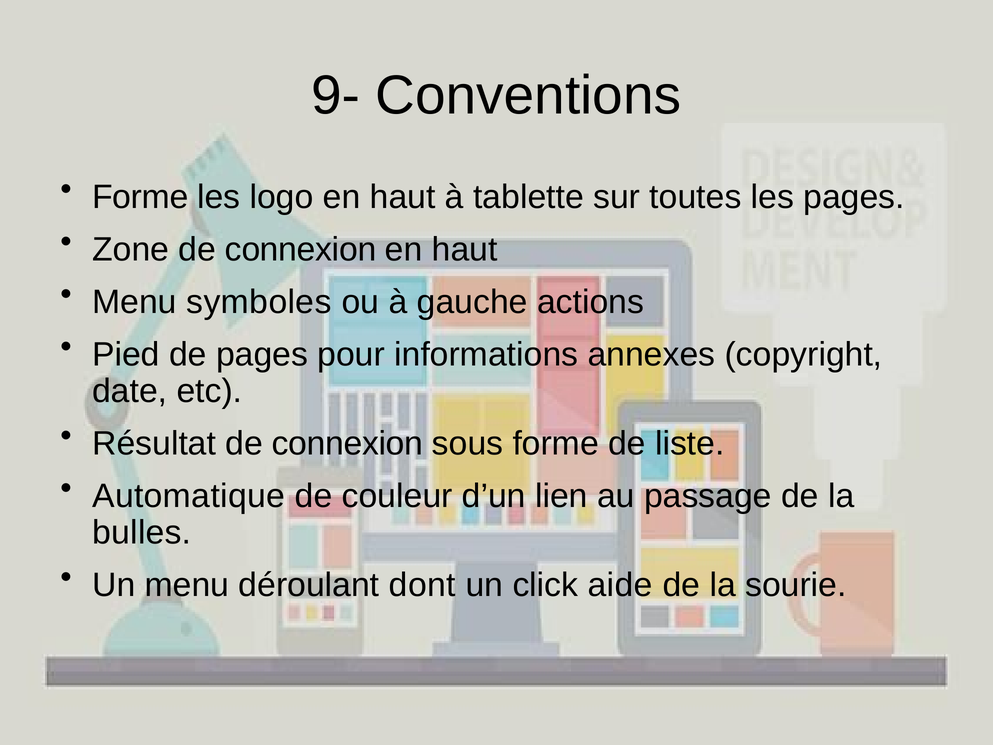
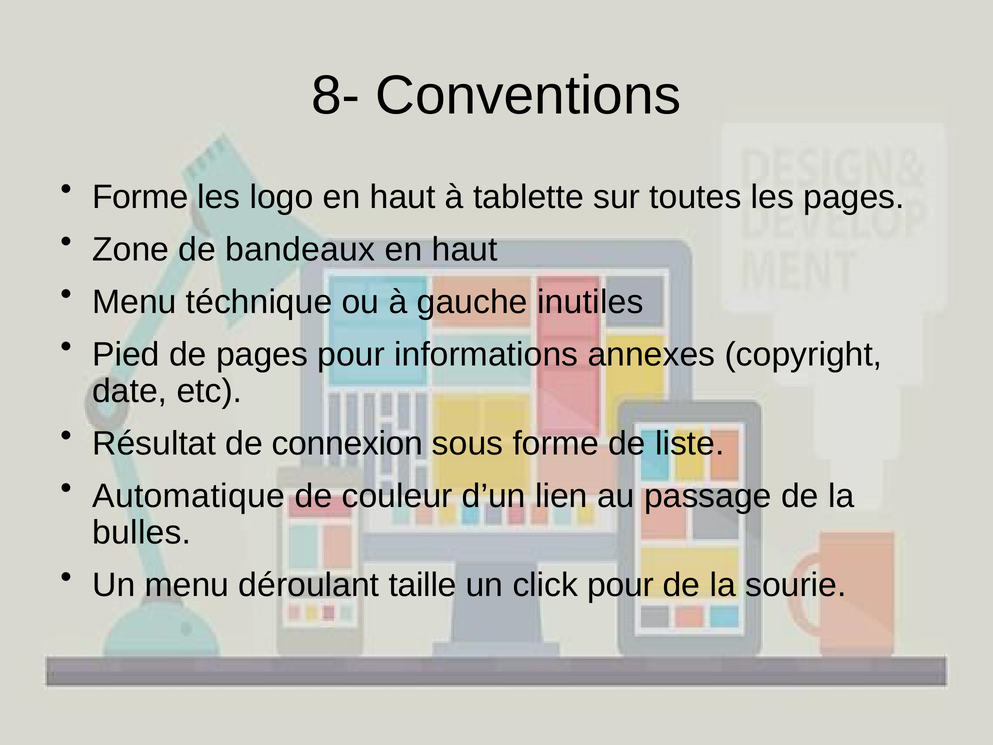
9-: 9- -> 8- (336, 96)
Zone de connexion: connexion -> bandeaux (300, 249)
symboles: symboles -> téchnique (259, 302)
actions: actions -> inutiles (590, 302)
dont: dont -> taille (423, 585)
click aide: aide -> pour (621, 585)
